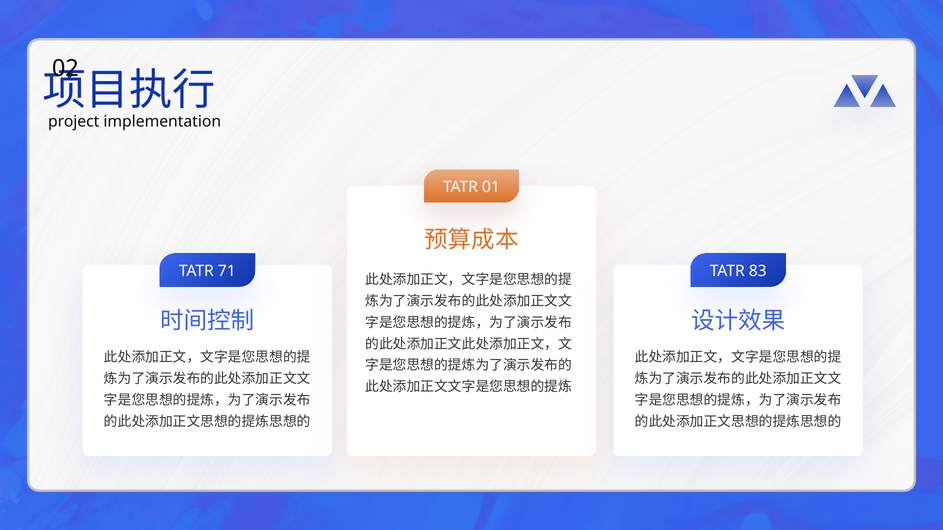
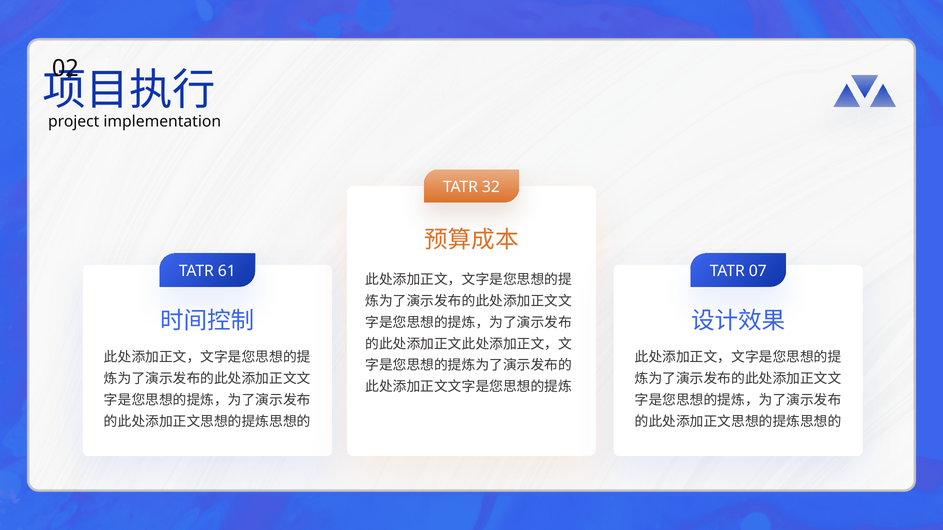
01: 01 -> 32 (491, 187)
71: 71 -> 61 (227, 271)
83: 83 -> 07 (758, 271)
